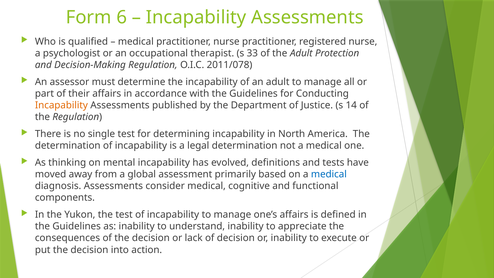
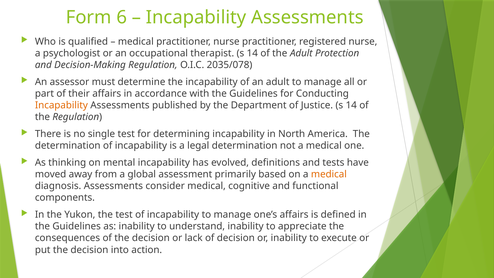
therapist s 33: 33 -> 14 (252, 53)
2011/078: 2011/078 -> 2035/078 (230, 65)
medical colour: blue -> orange (329, 174)
